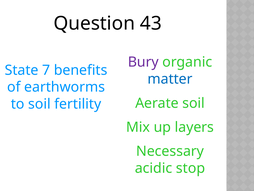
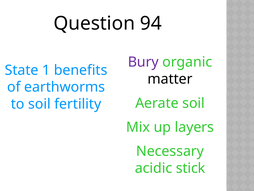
43: 43 -> 94 (151, 23)
7: 7 -> 1 (46, 70)
matter colour: blue -> black (170, 79)
stop: stop -> stick (191, 168)
